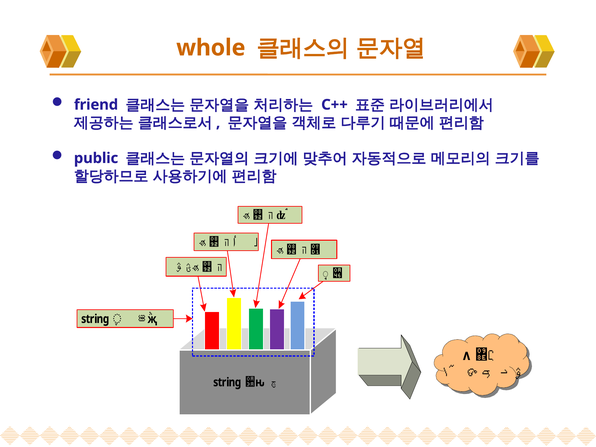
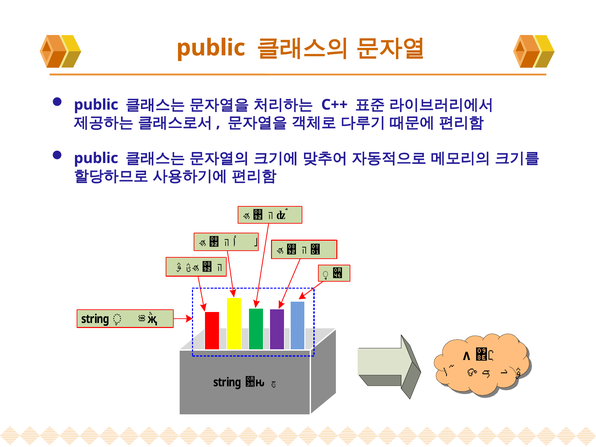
whole: whole -> public (211, 48)
friend: friend -> public (96, 105)
